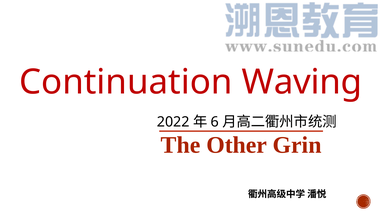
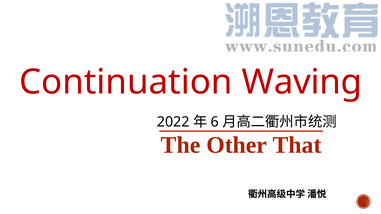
Grin: Grin -> That (297, 145)
